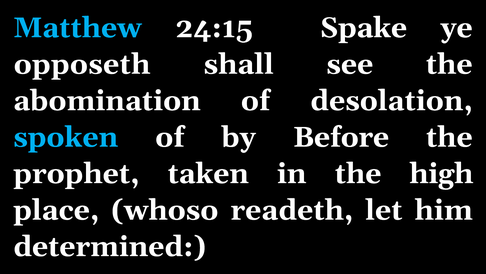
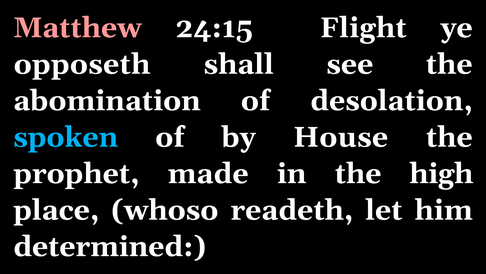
Matthew colour: light blue -> pink (77, 28)
Spake: Spake -> Flight (363, 28)
Before: Before -> House (341, 137)
taken: taken -> made (208, 173)
